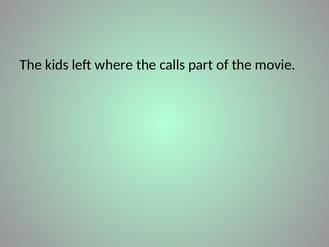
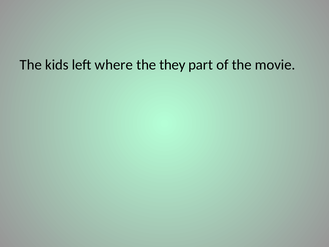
calls: calls -> they (172, 65)
